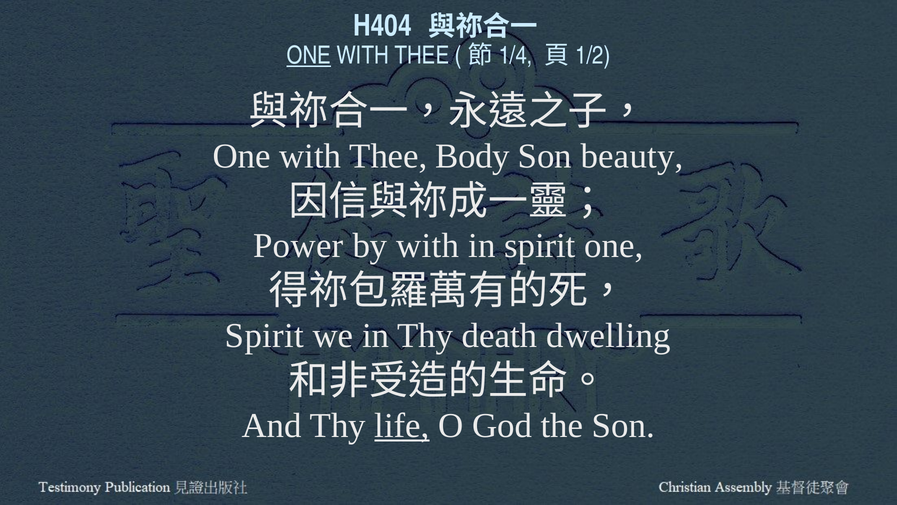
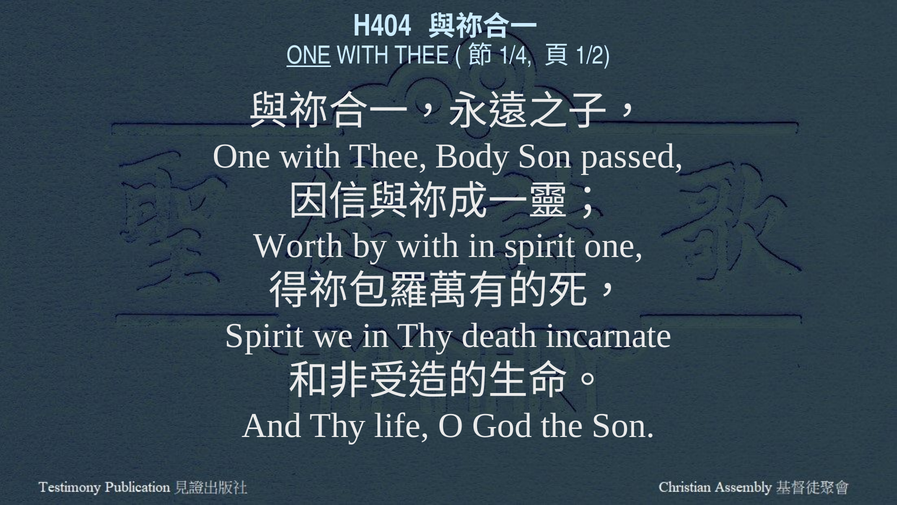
beauty: beauty -> passed (632, 156)
Power: Power -> Worth (298, 246)
dwelling: dwelling -> incarnate (609, 335)
life underline: present -> none (402, 425)
